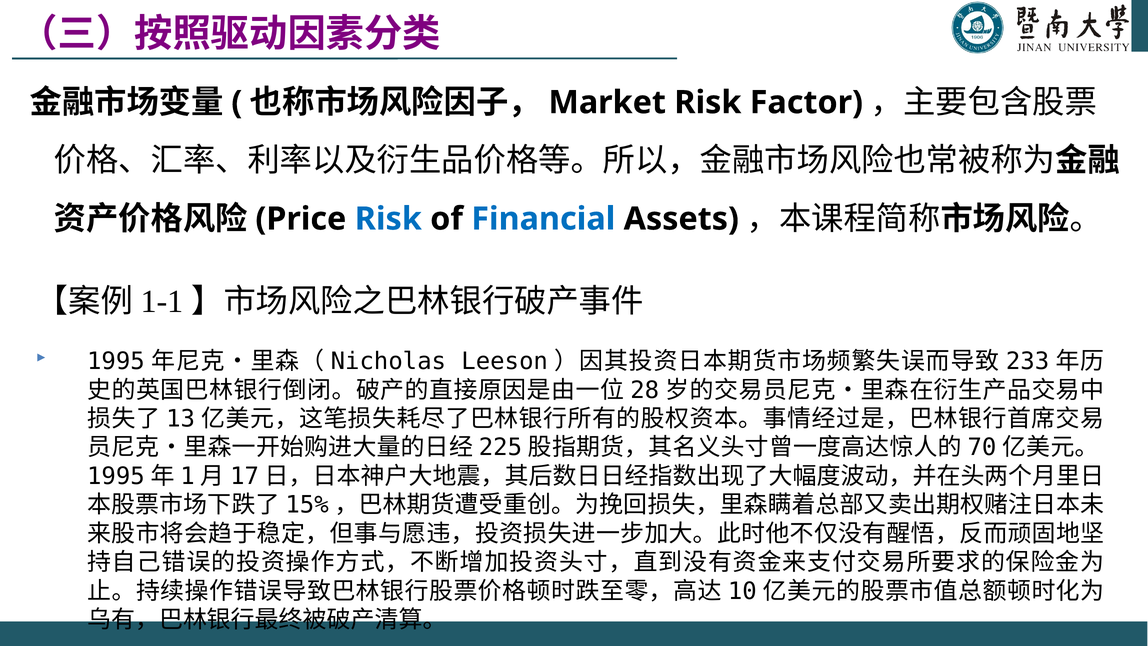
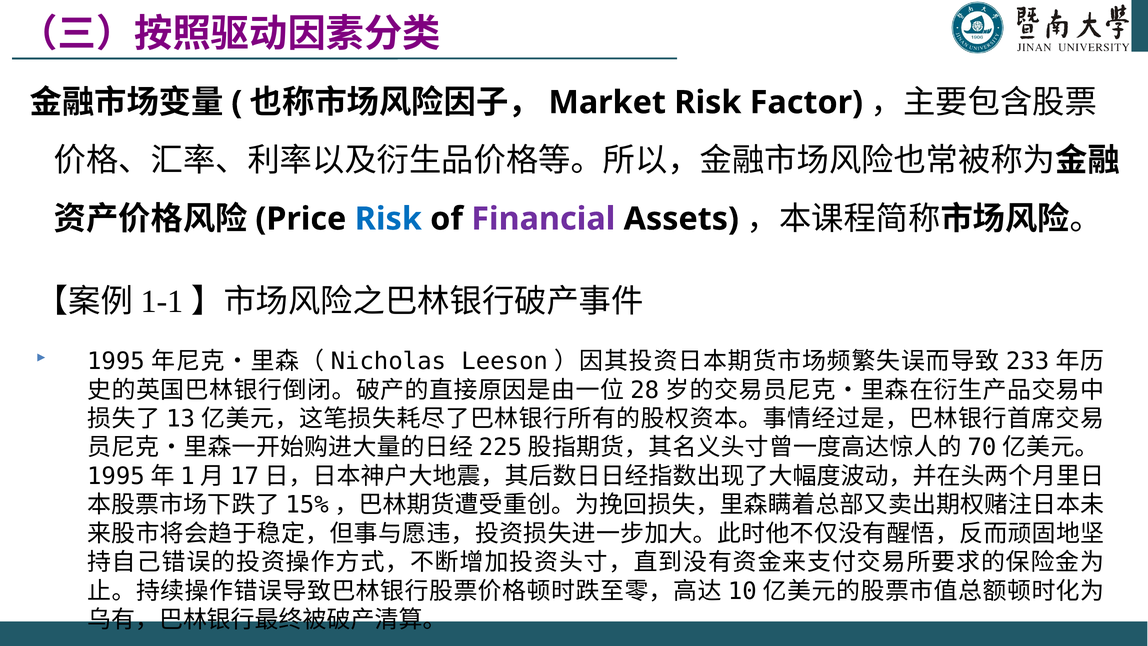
Financial colour: blue -> purple (543, 219)
